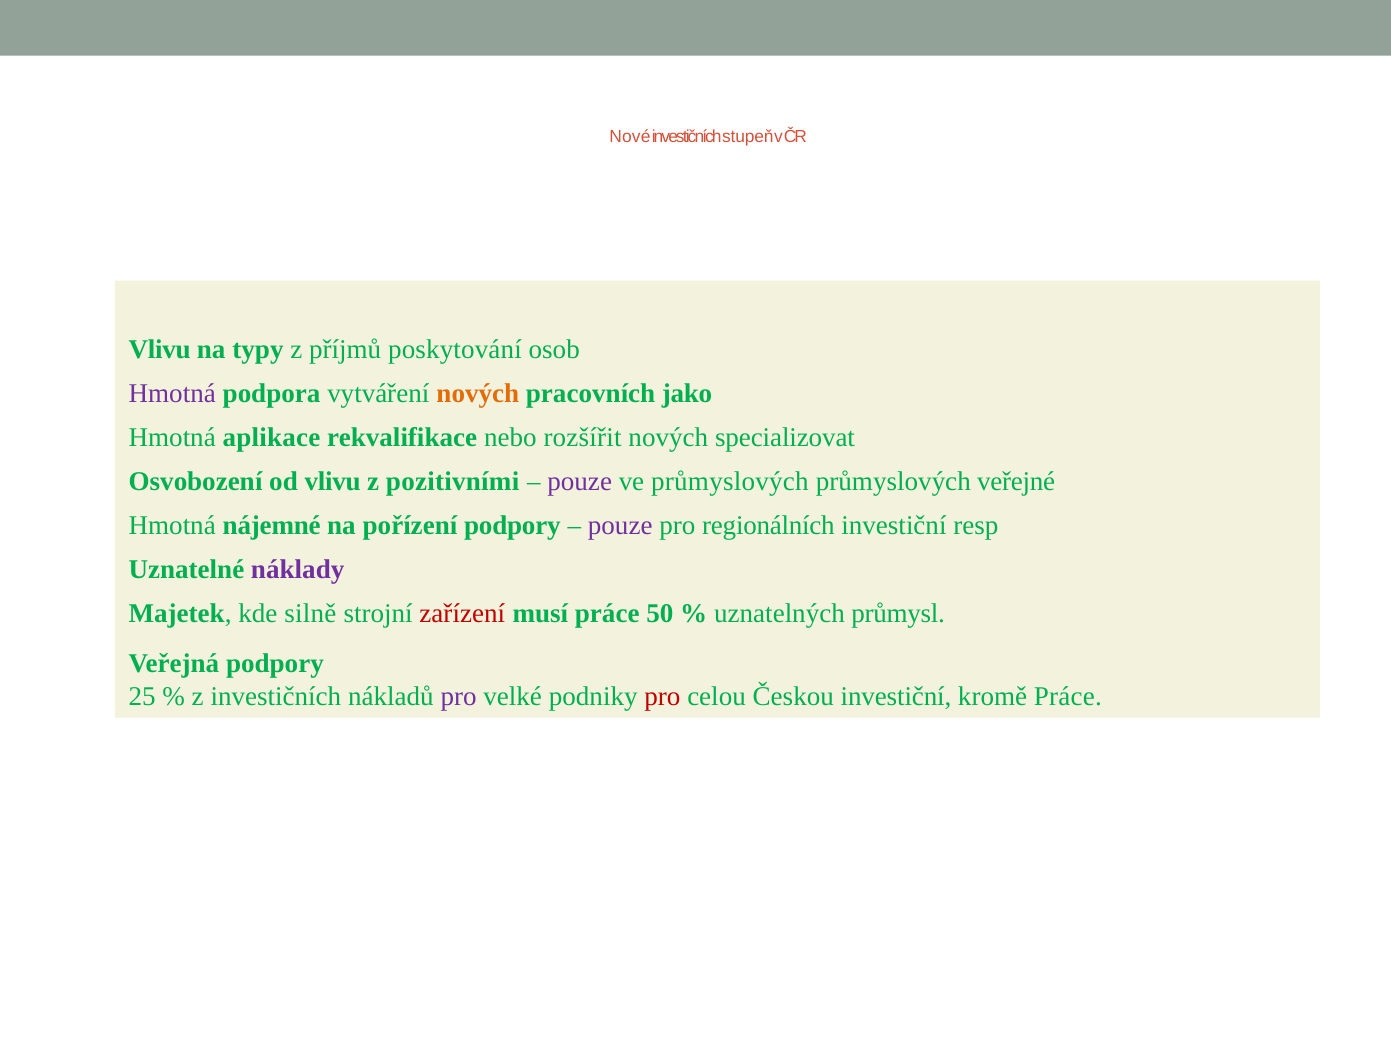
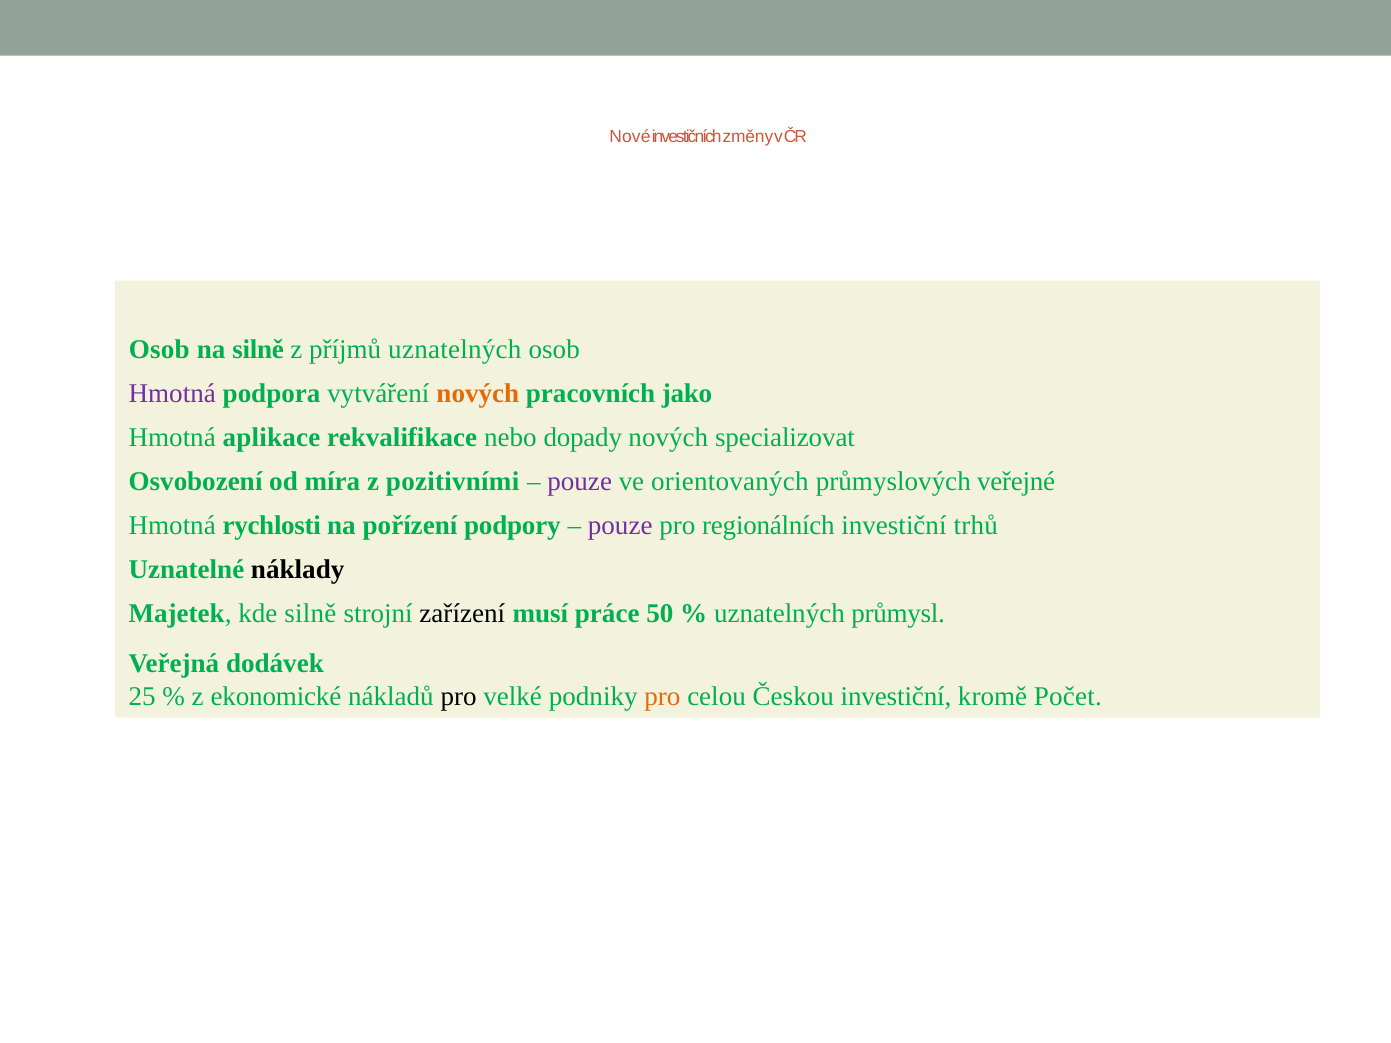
stupeň: stupeň -> změny (748, 137)
Vlivu: Vlivu -> Osob (159, 350)
na typy: typy -> silně (258, 350)
příjmů poskytování: poskytování -> uznatelných (455, 350)
rozšířit: rozšířit -> dopady (583, 438)
od vlivu: vlivu -> míra (332, 482)
ve průmyslových: průmyslových -> orientovaných (730, 482)
nájemné: nájemné -> rychlosti (272, 526)
resp: resp -> trhů (976, 526)
náklady colour: purple -> black (298, 570)
zařízení colour: red -> black (462, 614)
Veřejná podpory: podpory -> dodávek (275, 664)
z investičních: investičních -> ekonomické (276, 697)
pro colour: purple -> black (459, 697)
pro colour: red -> orange (662, 697)
kromě Práce: Práce -> Počet (1068, 697)
